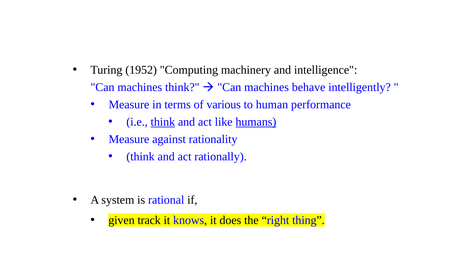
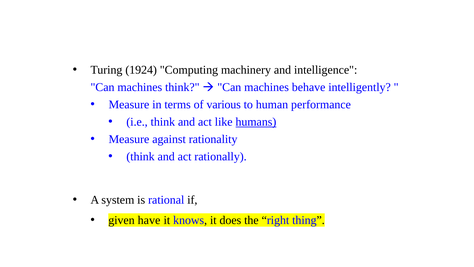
1952: 1952 -> 1924 (141, 70)
think underline: present -> none (163, 122)
track: track -> have (149, 220)
